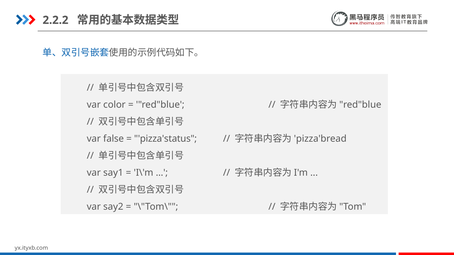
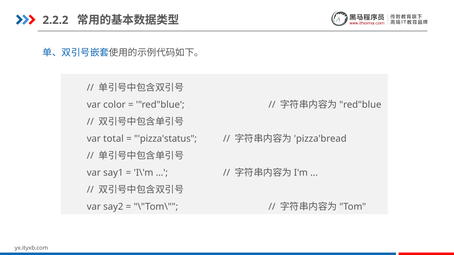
false: false -> total (114, 139)
